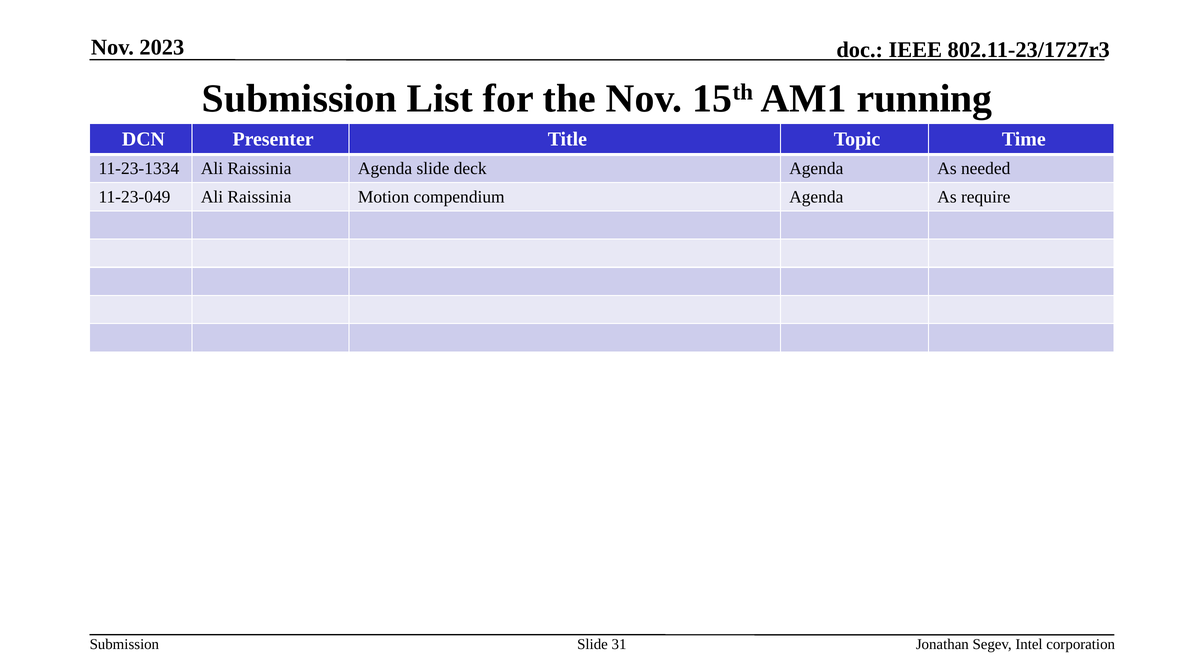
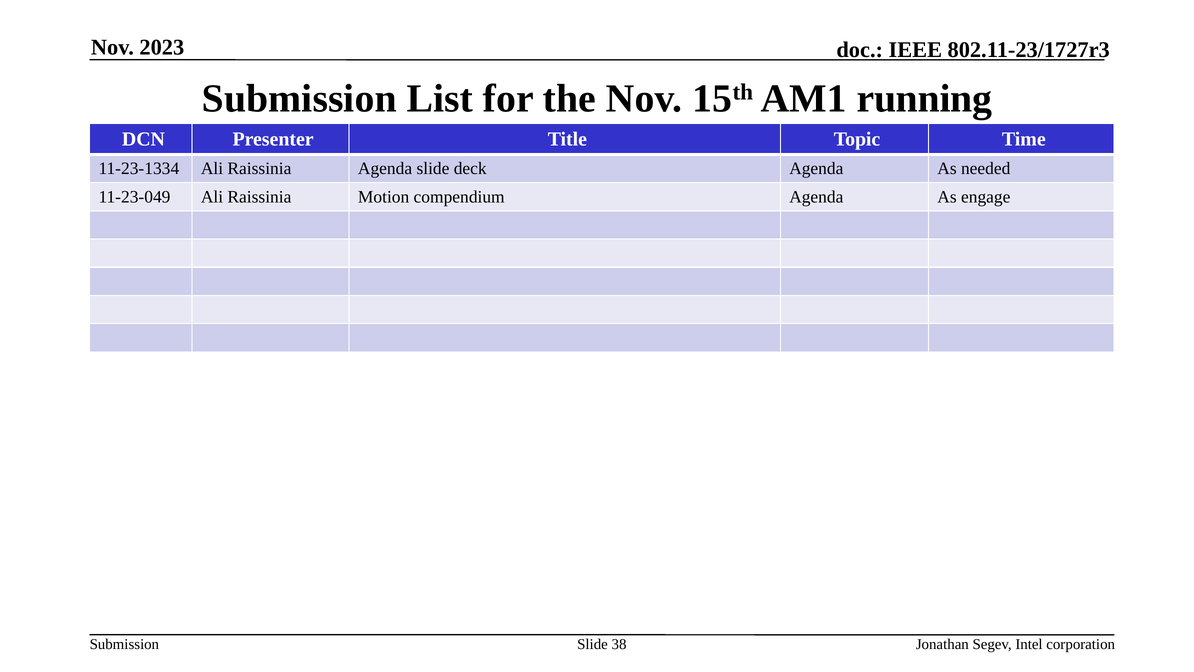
require: require -> engage (986, 197)
31: 31 -> 38 (619, 644)
